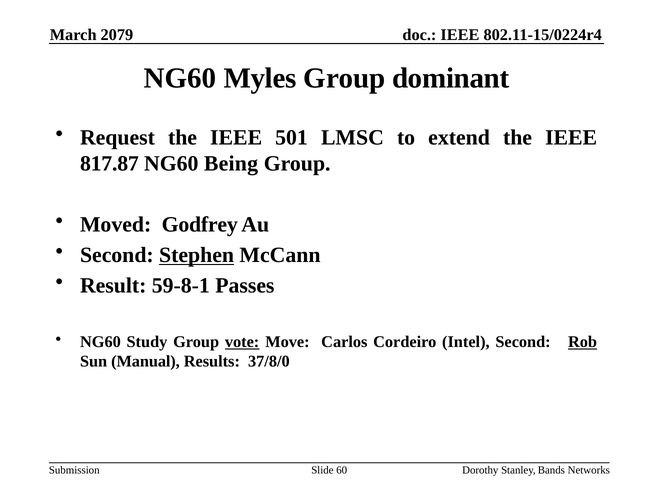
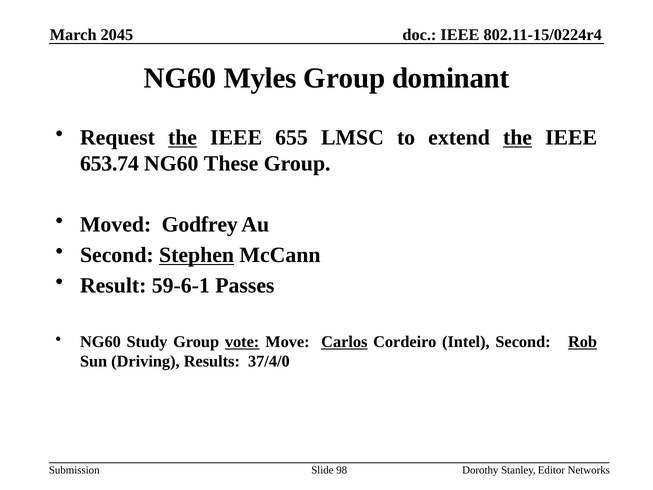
2079: 2079 -> 2045 (117, 35)
the underline: none -> present (183, 138)
501: 501 -> 655 (292, 138)
the underline: none -> present (518, 138)
817.87: 817.87 -> 653.74 (109, 164)
Being: Being -> These (231, 164)
59-8-1: 59-8-1 -> 59-6-1 (181, 286)
Carlos underline: none -> present (344, 342)
Manual: Manual -> Driving (145, 361)
37/8/0: 37/8/0 -> 37/4/0 (269, 361)
60: 60 -> 98 (342, 470)
Bands: Bands -> Editor (551, 470)
